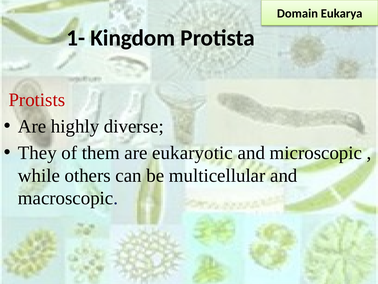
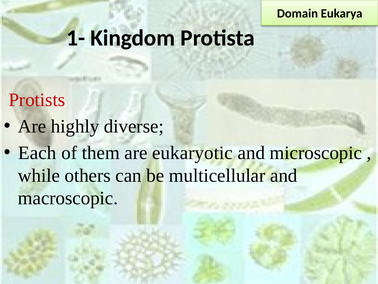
They: They -> Each (37, 153)
